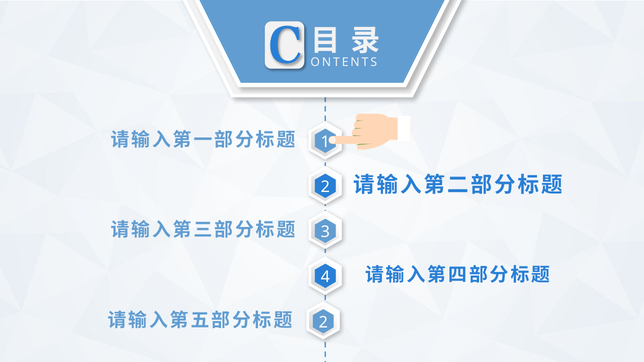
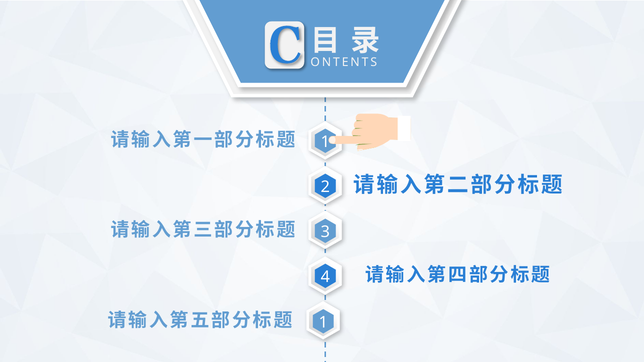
2: 2 -> 1 (323, 323)
